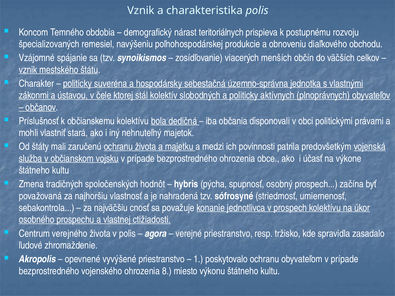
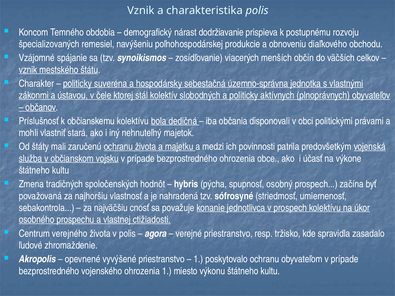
teritoriálnych: teritoriálnych -> dodržiavanie (221, 32)
ohrozenia 8: 8 -> 1 (167, 271)
